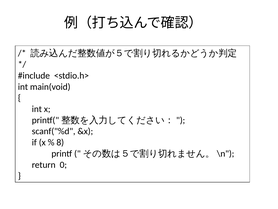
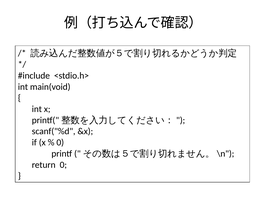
8: 8 -> 0 (60, 142)
